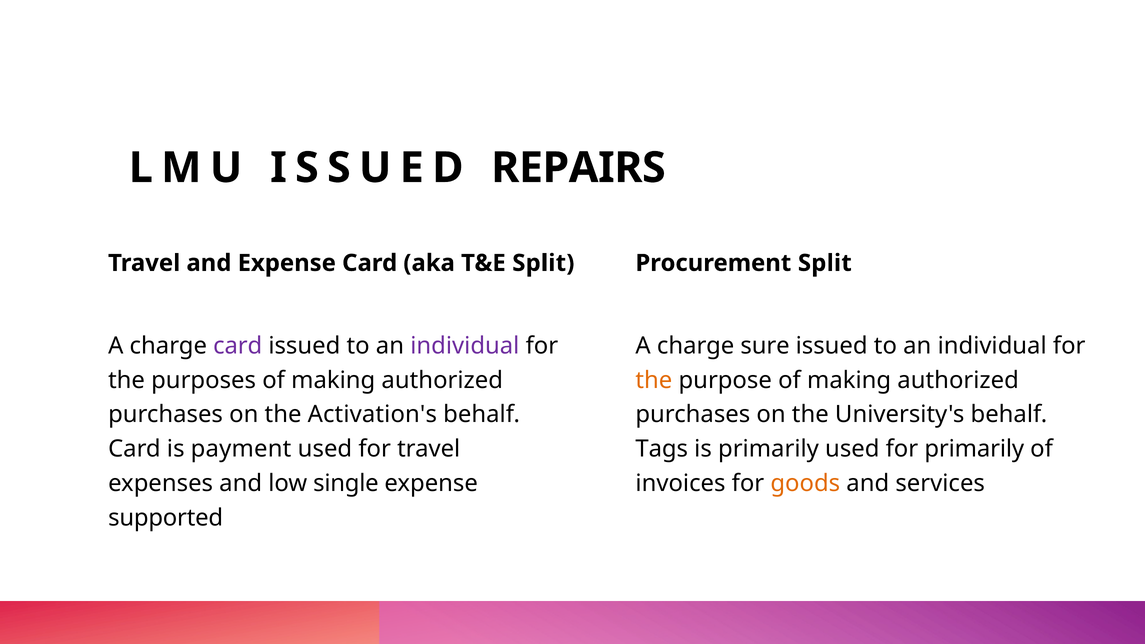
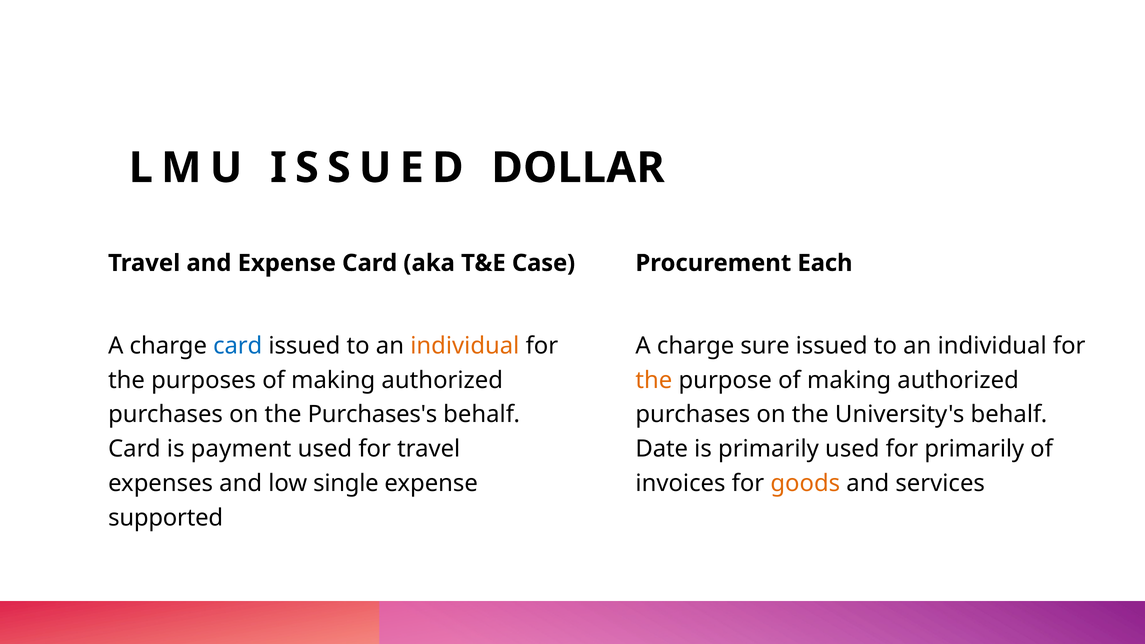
REPAIRS: REPAIRS -> DOLLAR (578, 168)
T&E Split: Split -> Case (544, 263)
Procurement Split: Split -> Each (825, 263)
card colour: purple -> blue (238, 346)
individual colour: purple -> orange (465, 346)
Activation's: Activation's -> Purchases's (372, 415)
Tags: Tags -> Date (662, 449)
